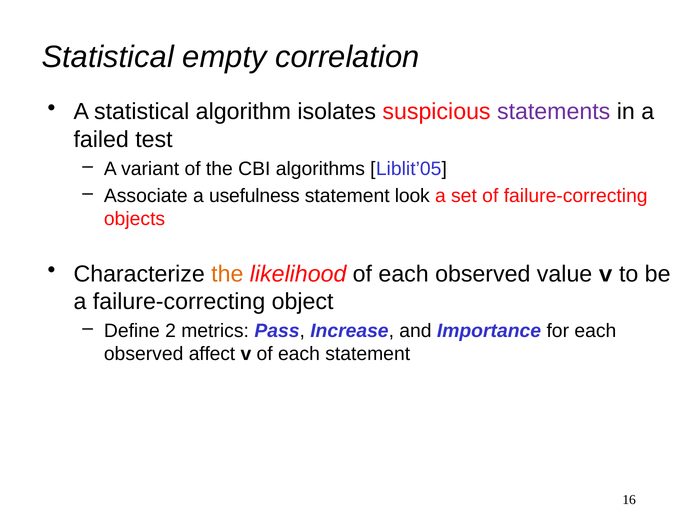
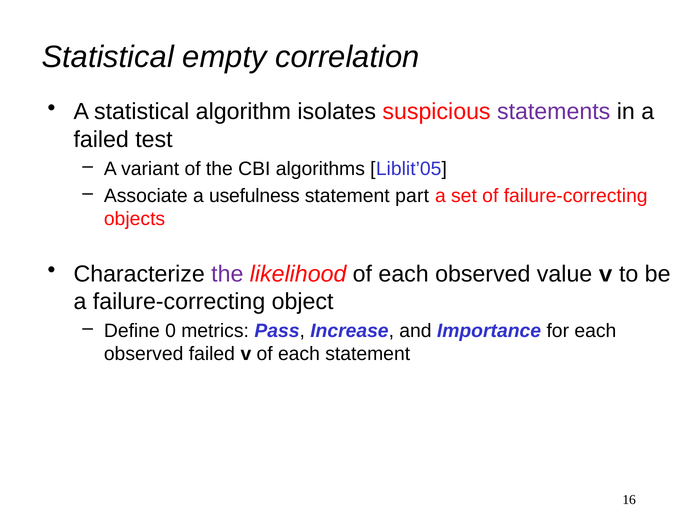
look: look -> part (412, 196)
the colour: orange -> purple (227, 274)
2: 2 -> 0 (171, 330)
observed affect: affect -> failed (212, 354)
